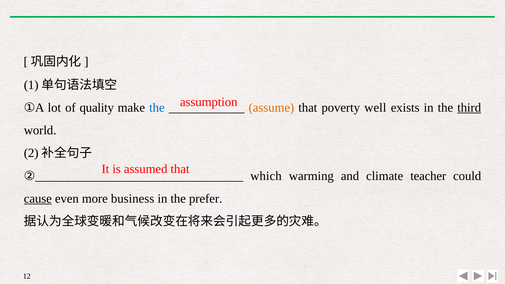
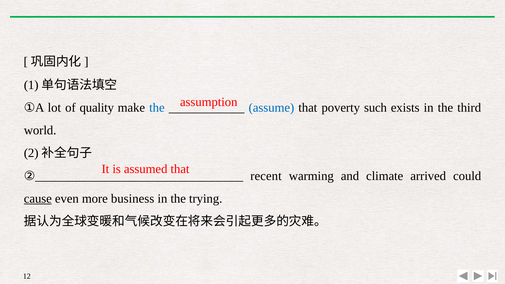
assume colour: orange -> blue (271, 108)
well: well -> such (375, 108)
third underline: present -> none (469, 108)
which: which -> recent (266, 176)
teacher: teacher -> arrived (428, 176)
prefer: prefer -> trying (206, 199)
